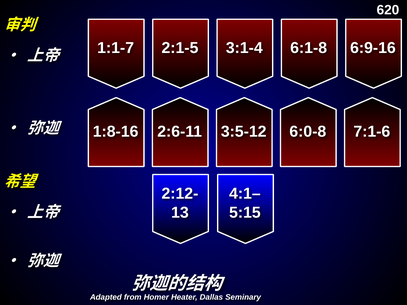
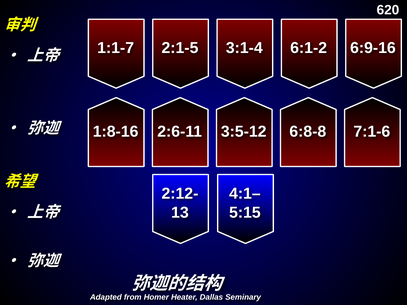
6:1-8: 6:1-8 -> 6:1-2 (309, 48)
6:0-8: 6:0-8 -> 6:8-8 (308, 132)
